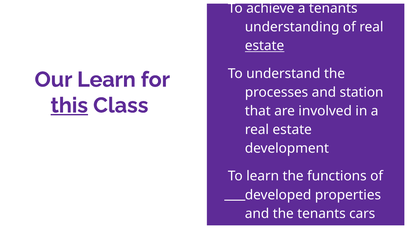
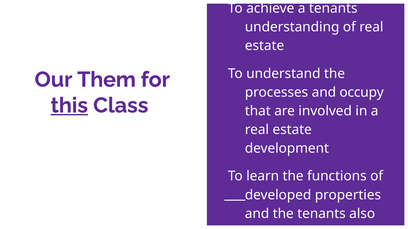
estate underline: present -> none (265, 46)
Our Learn: Learn -> Them (106, 80)
and station: station -> occupy (362, 92)
cars: cars -> also (362, 214)
